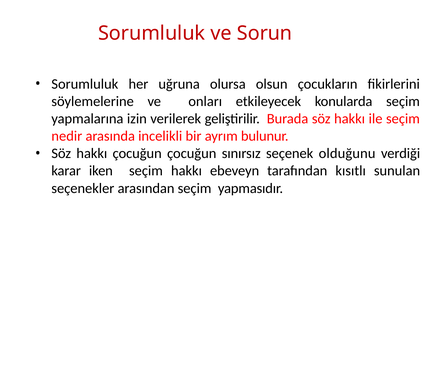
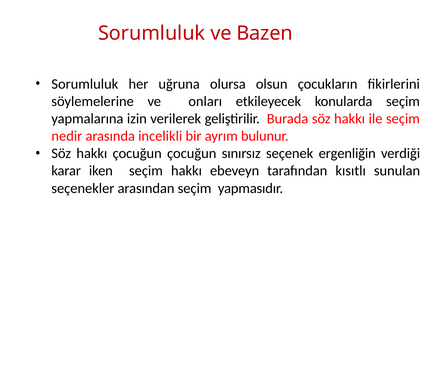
Sorun: Sorun -> Bazen (265, 33)
olduğunu: olduğunu -> ergenliğin (347, 153)
